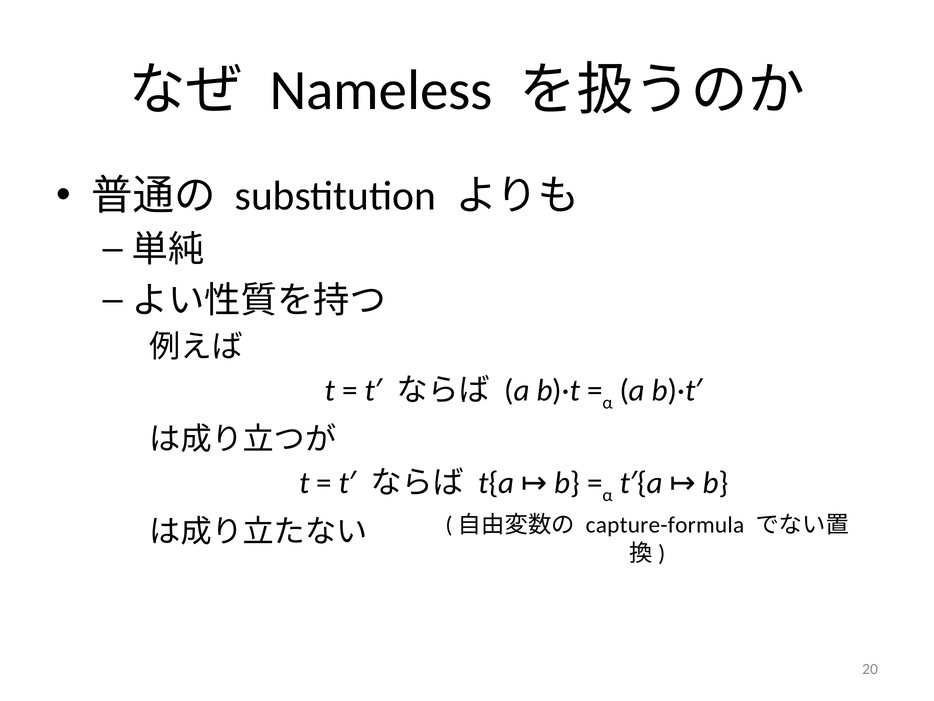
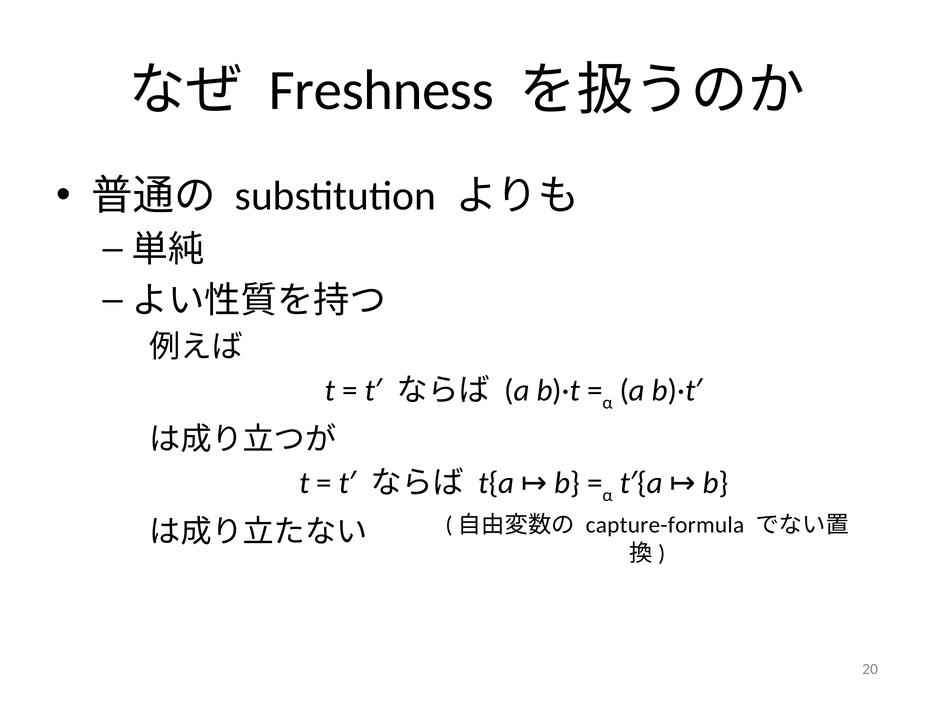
Nameless: Nameless -> Freshness (381, 90)
